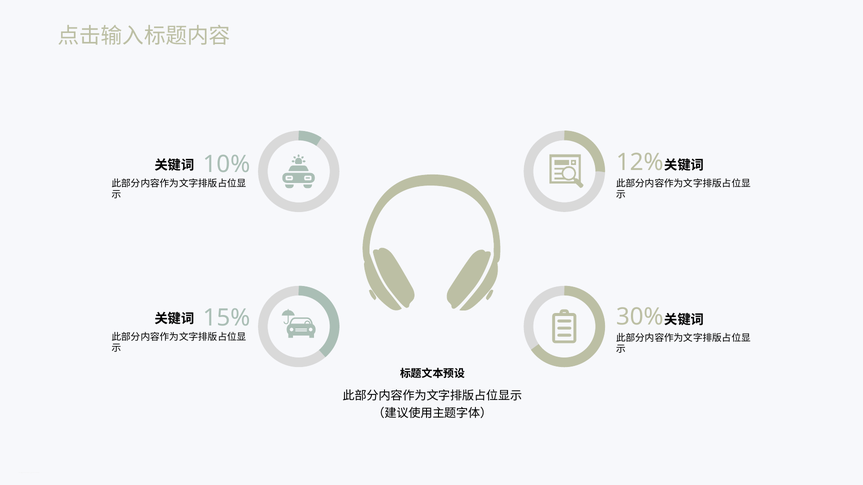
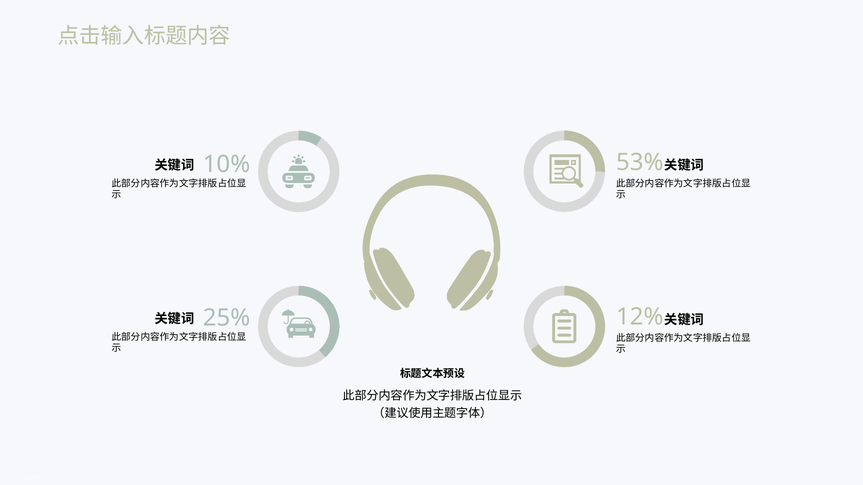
12%: 12% -> 53% (640, 162)
30%: 30% -> 12% (640, 317)
15%: 15% -> 25% (227, 318)
